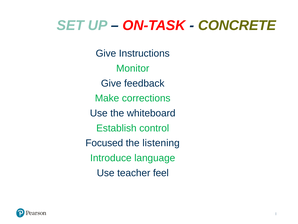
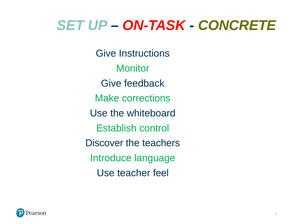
Focused: Focused -> Discover (104, 143)
listening: listening -> teachers (161, 143)
